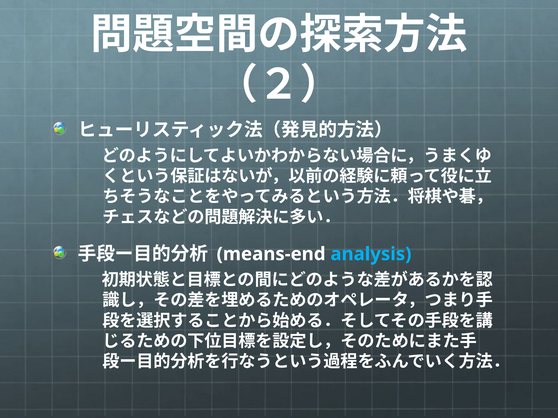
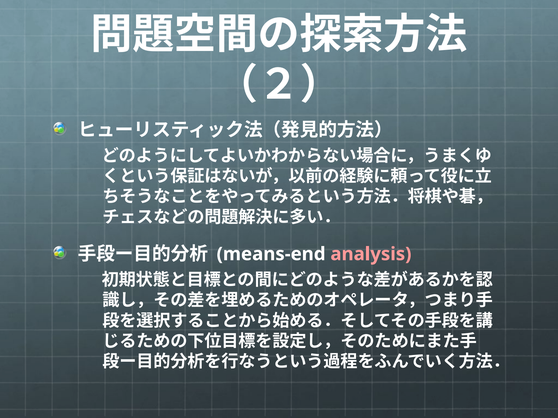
analysis colour: light blue -> pink (371, 254)
